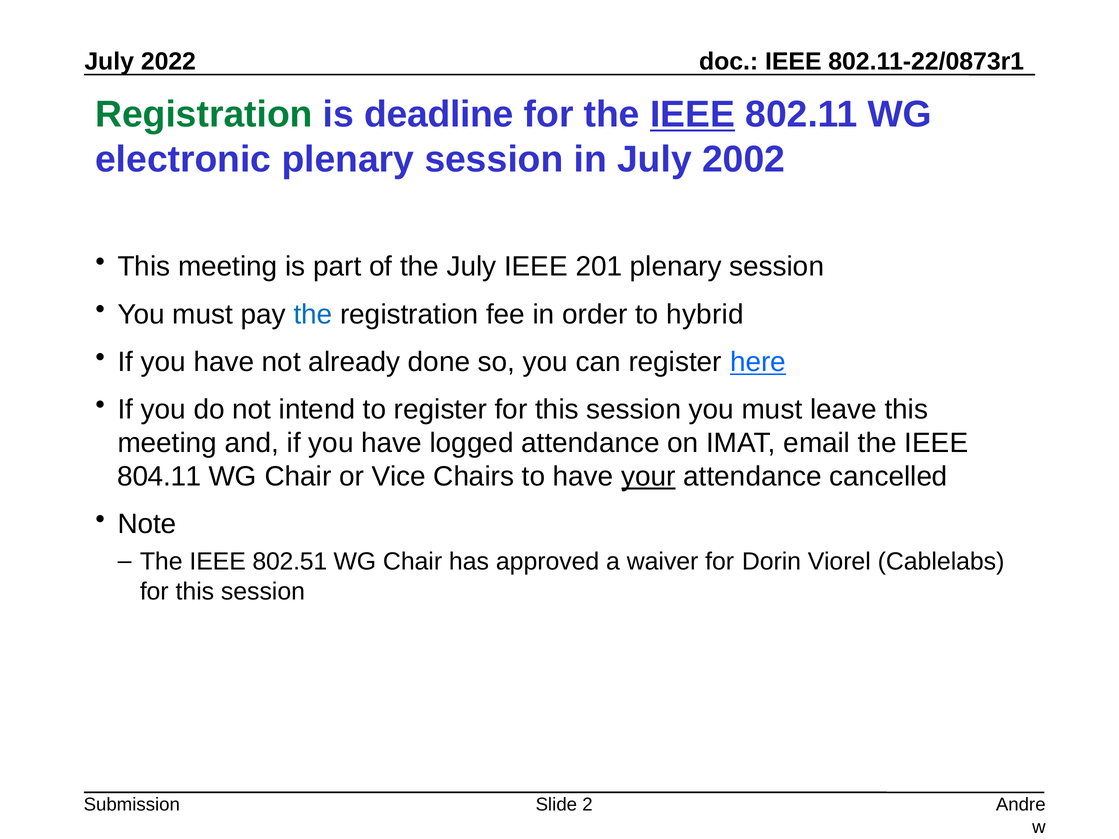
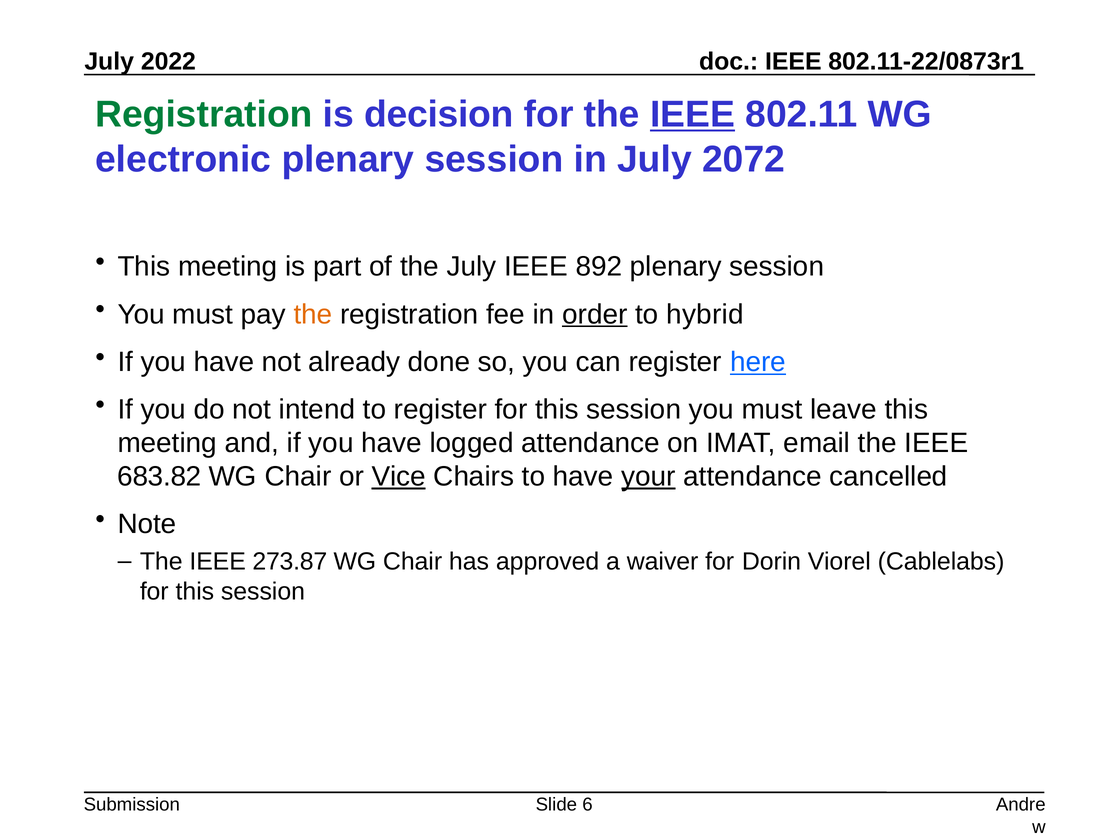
deadline: deadline -> decision (439, 115)
2002: 2002 -> 2072 (744, 159)
201: 201 -> 892 (599, 267)
the colour: blue -> orange (313, 314)
order underline: none -> present (595, 314)
804.11: 804.11 -> 683.82 (159, 477)
Vice underline: none -> present (399, 477)
802.51: 802.51 -> 273.87 (290, 562)
2: 2 -> 6 (588, 805)
